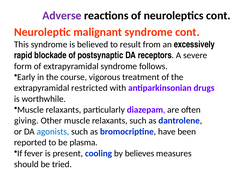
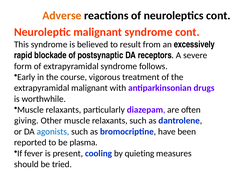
Adverse colour: purple -> orange (62, 16)
extrapyramidal restricted: restricted -> malignant (90, 88)
believes: believes -> quieting (140, 153)
